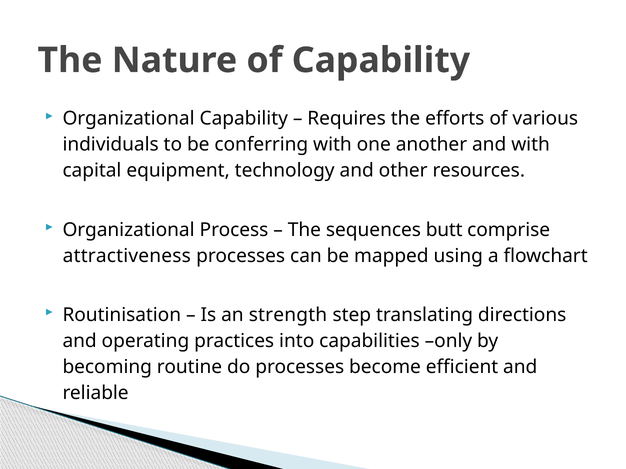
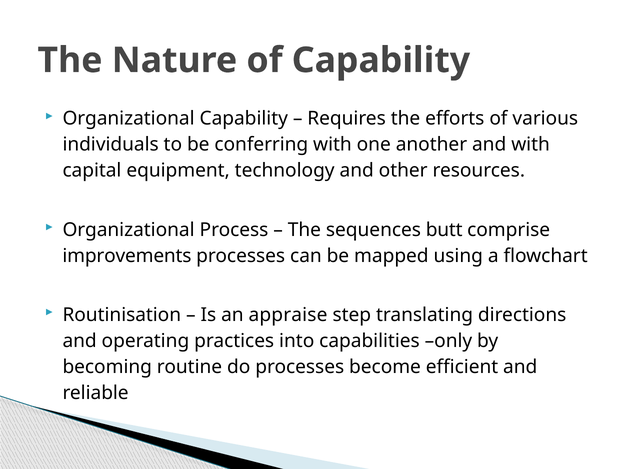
attractiveness: attractiveness -> improvements (127, 256)
strength: strength -> appraise (288, 315)
